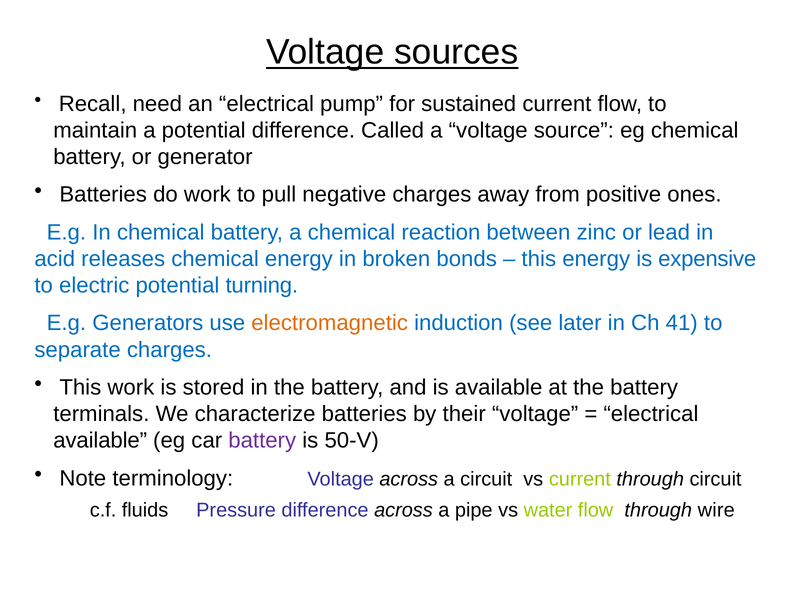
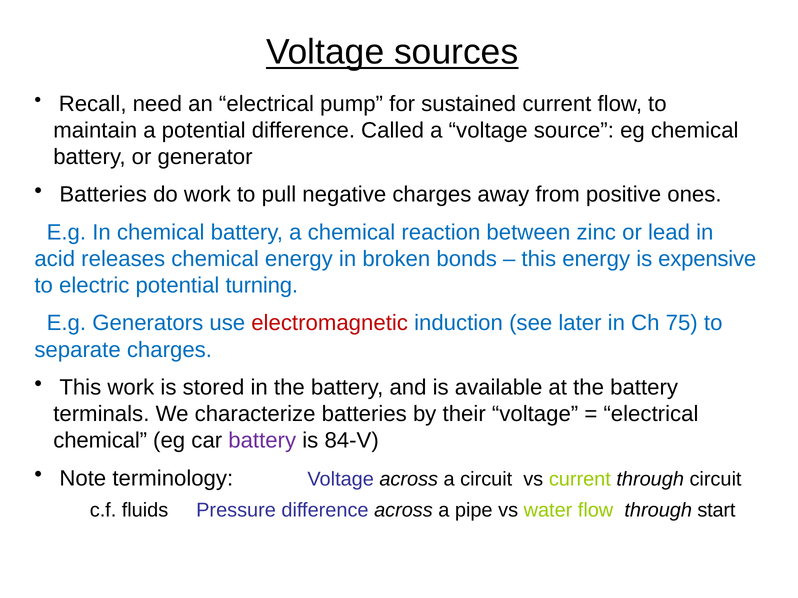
electromagnetic colour: orange -> red (330, 323)
41: 41 -> 75 (682, 323)
available: available -> chemical (100, 441)
50-V: 50-V -> 84-V (352, 441)
wire: wire -> start (716, 510)
